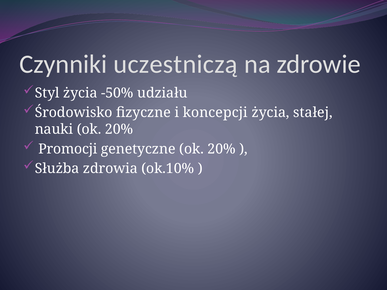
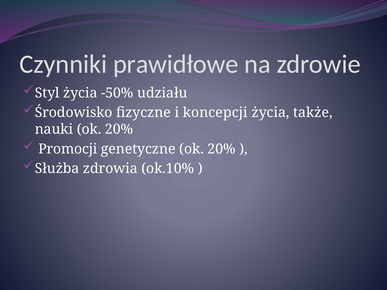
uczestniczą: uczestniczą -> prawidłowe (176, 64)
stałej: stałej -> także (313, 113)
